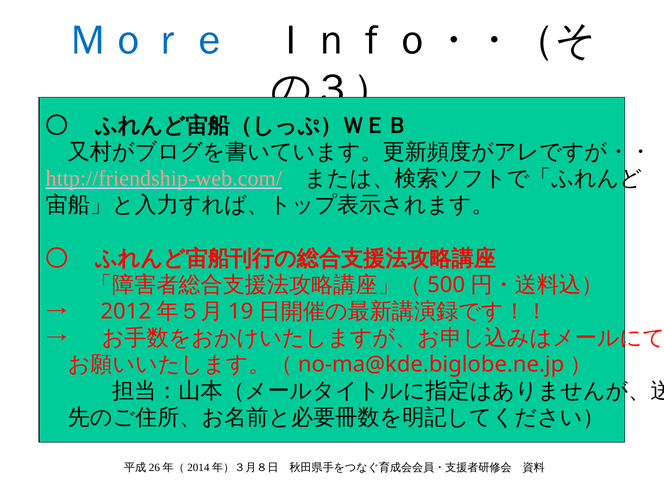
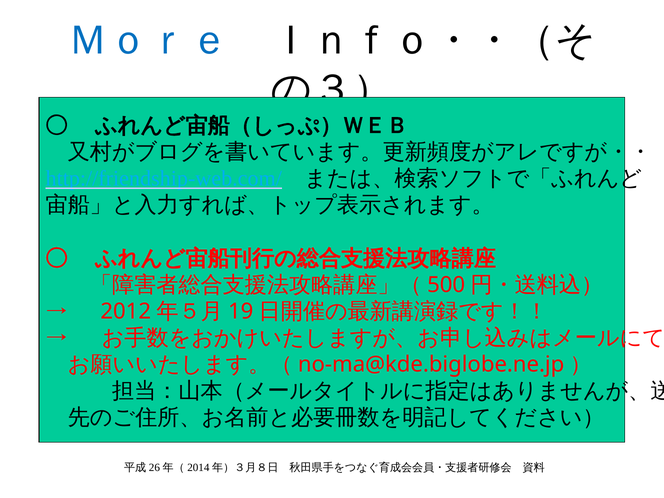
http://friendship-web.com/ colour: pink -> light blue (164, 178)
